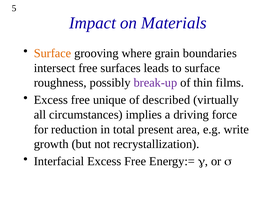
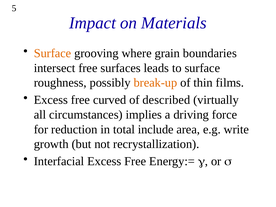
break-up colour: purple -> orange (155, 83)
unique: unique -> curved (110, 100)
present: present -> include (156, 129)
